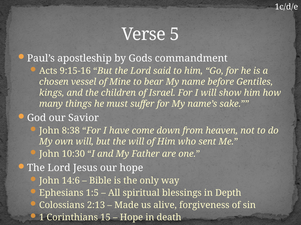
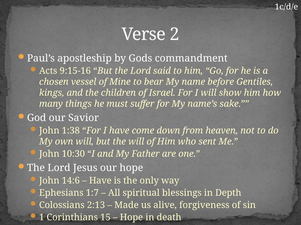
5: 5 -> 2 (174, 34)
8:38: 8:38 -> 1:38 (71, 131)
Bible: Bible -> Have (100, 181)
1:5: 1:5 -> 1:7 (92, 194)
